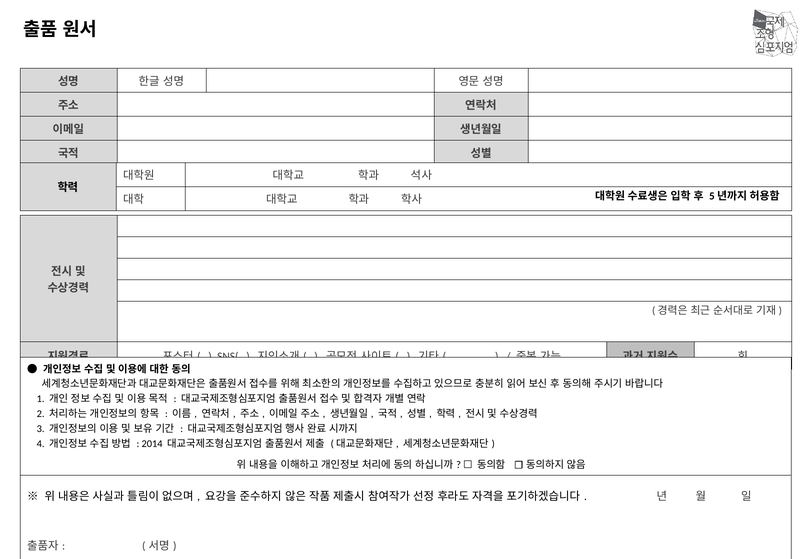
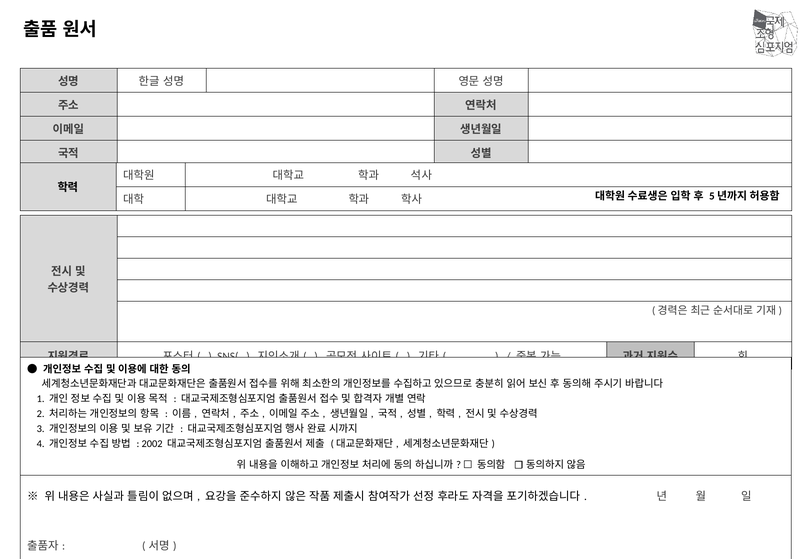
2014: 2014 -> 2002 (152, 443)
